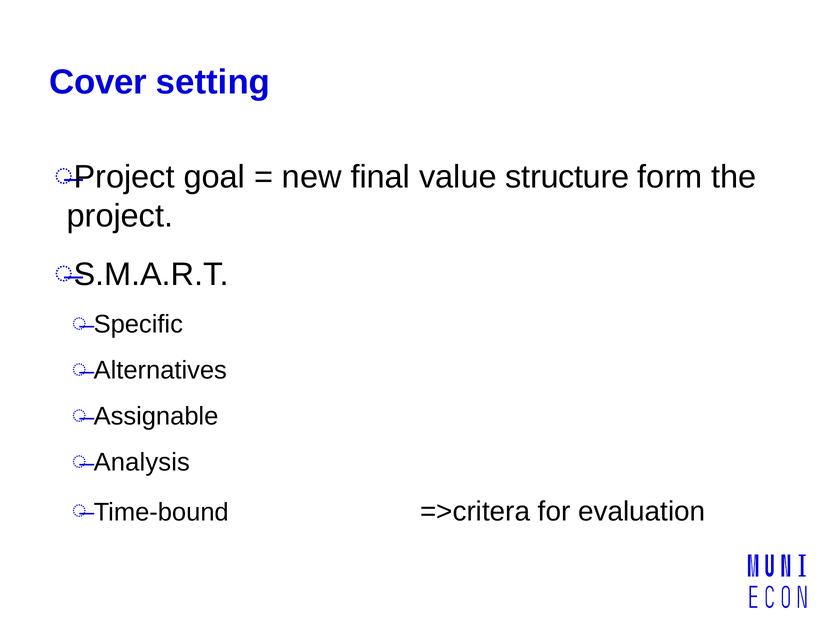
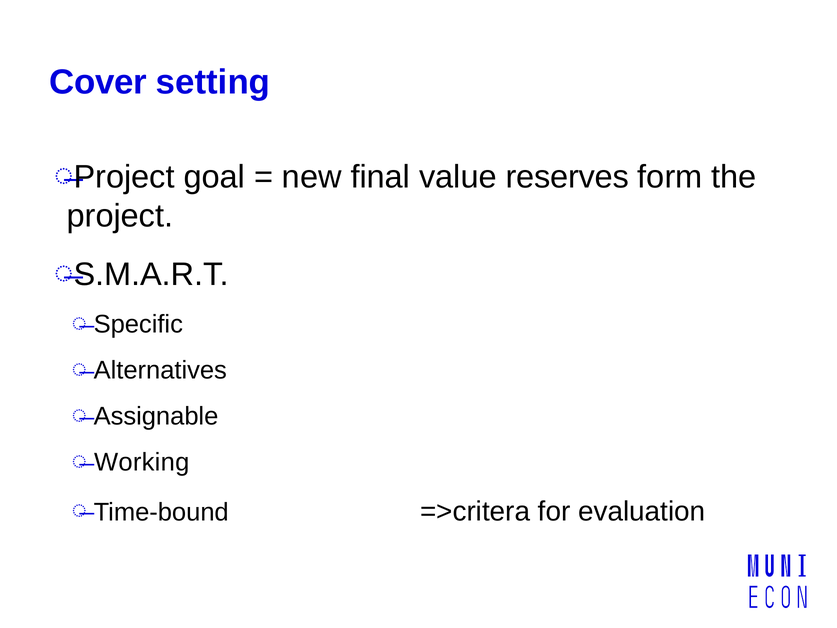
structure: structure -> reserves (567, 177)
Analysis: Analysis -> Working (142, 462)
